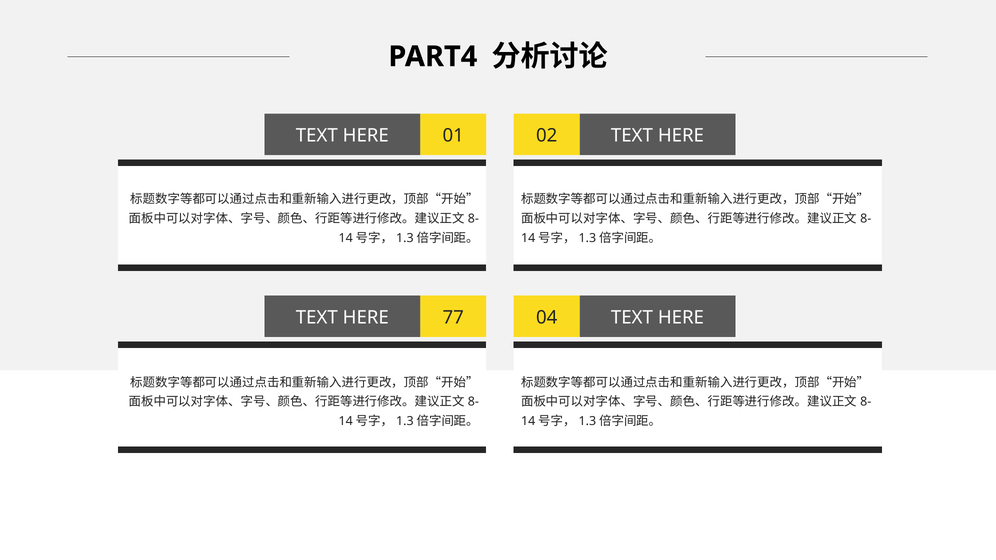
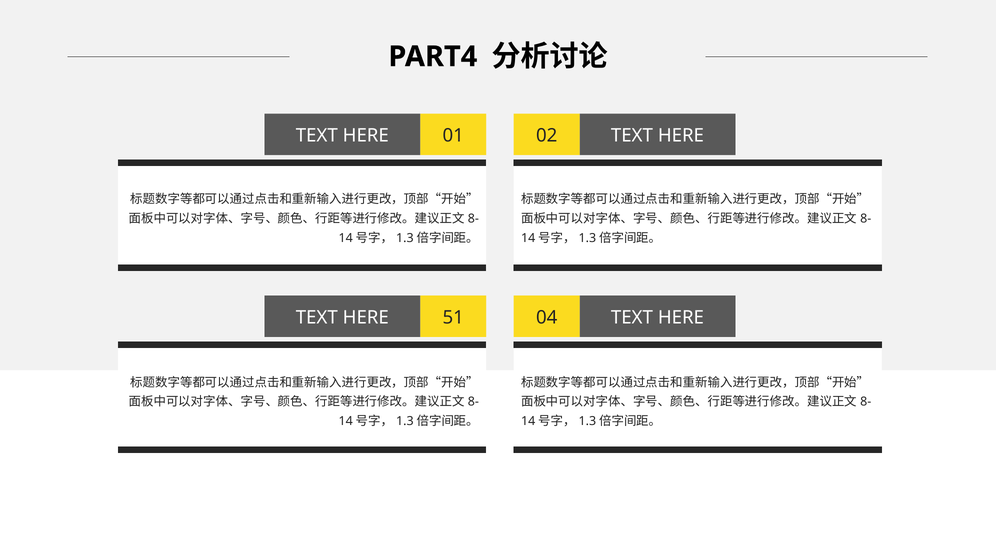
77: 77 -> 51 (453, 318)
